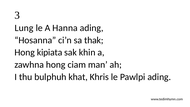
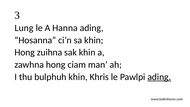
sa thak: thak -> khin (94, 40)
kipiata: kipiata -> zuihna (50, 52)
bulphuh khat: khat -> khin (78, 77)
ading underline: none -> present (159, 77)
